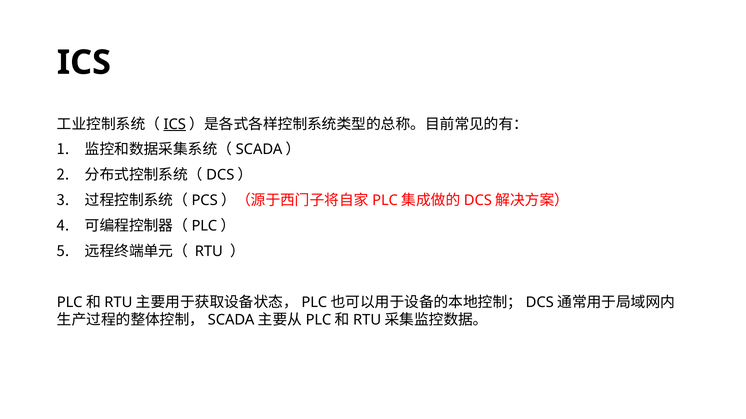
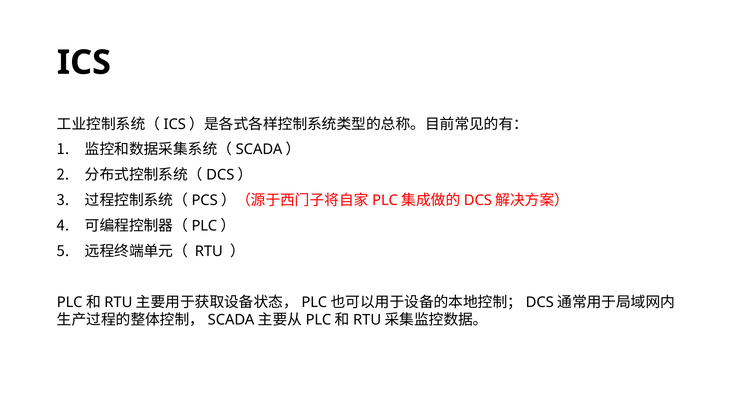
ICS underline: present -> none (175, 124)
